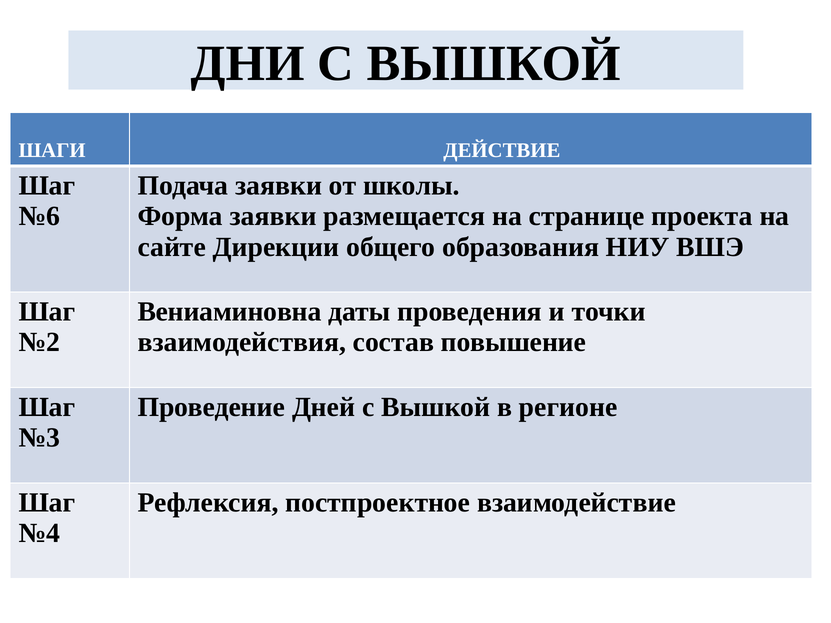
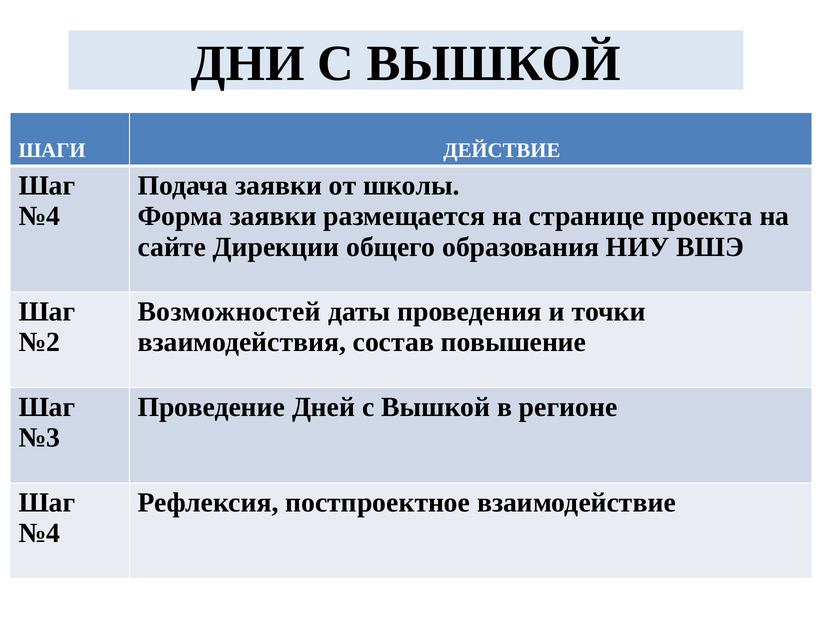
№6: №6 -> №4 (39, 216)
Вениаминовна: Вениаминовна -> Возможностей (229, 312)
